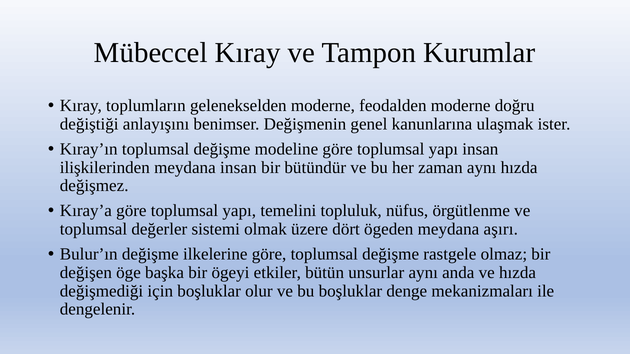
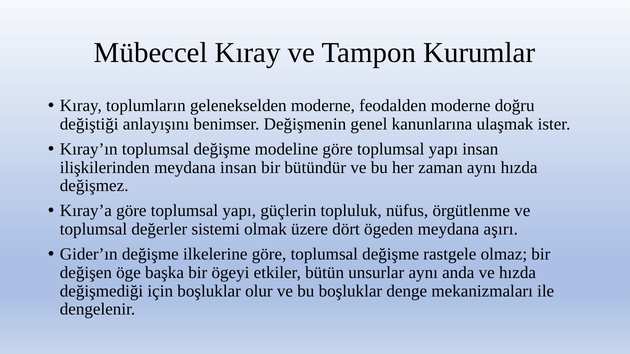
temelini: temelini -> güçlerin (288, 211)
Bulur’ın: Bulur’ın -> Gider’ın (89, 254)
